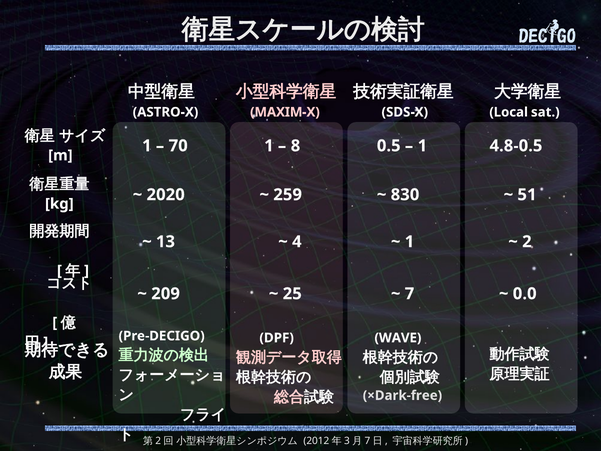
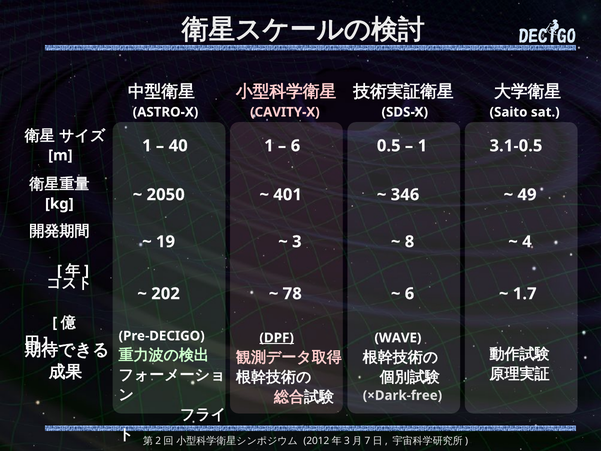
MAXIM-X: MAXIM-X -> CAVITY-X (285, 112)
Local: Local -> Saito (509, 112)
70: 70 -> 40 (178, 146)
8: 8 -> 6 (295, 146)
4.8-0.5: 4.8-0.5 -> 3.1-0.5 (516, 146)
2020: 2020 -> 2050 (166, 195)
259: 259 -> 401 (288, 195)
830: 830 -> 346 (405, 195)
51: 51 -> 49 (527, 195)
13: 13 -> 19 (165, 242)
4: 4 -> 3 (297, 242)
1: 1 -> 8 (410, 242)
2: 2 -> 4 (527, 242)
209: 209 -> 202 (166, 294)
25: 25 -> 78 (292, 294)
7: 7 -> 6 (410, 294)
0.0: 0.0 -> 1.7 (525, 294)
DPF underline: none -> present (277, 338)
